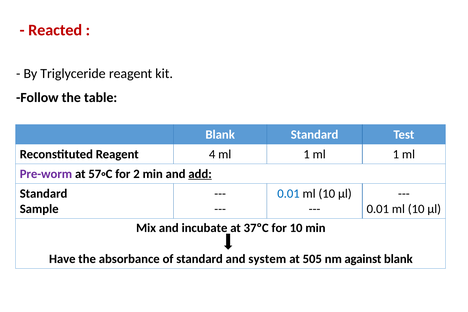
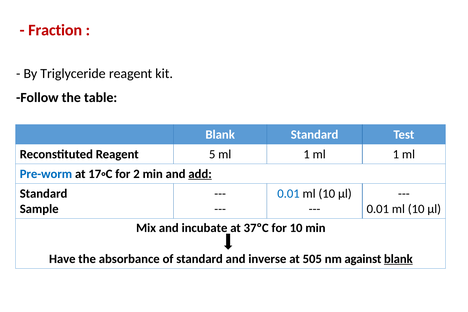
Reacted: Reacted -> Fraction (55, 30)
4: 4 -> 5 (212, 154)
Pre-worm colour: purple -> blue (46, 174)
57◦C: 57◦C -> 17◦C (100, 174)
system: system -> inverse (267, 259)
blank underline: none -> present (398, 259)
